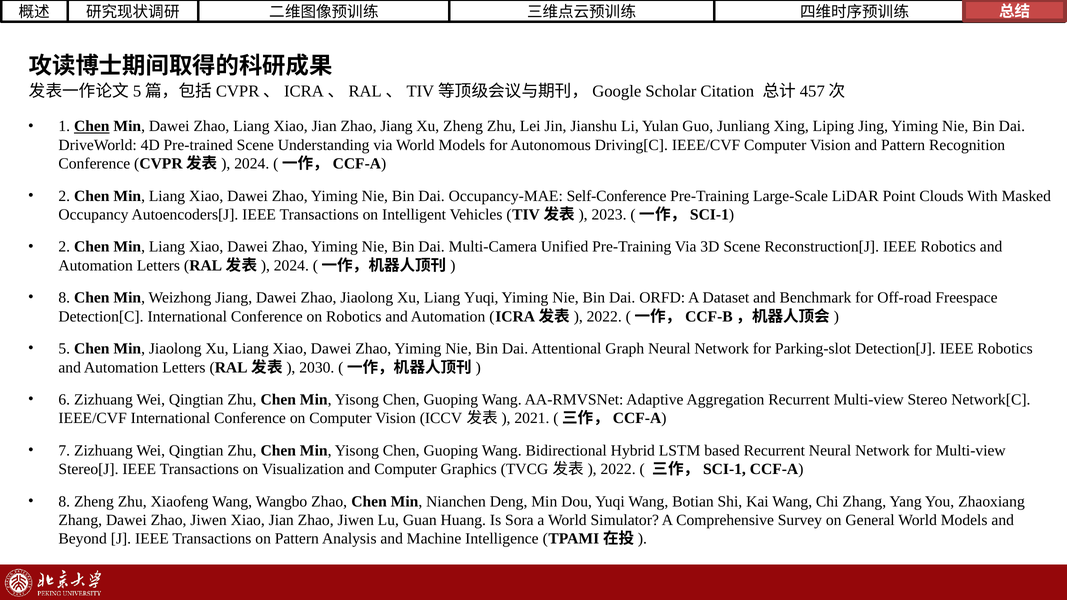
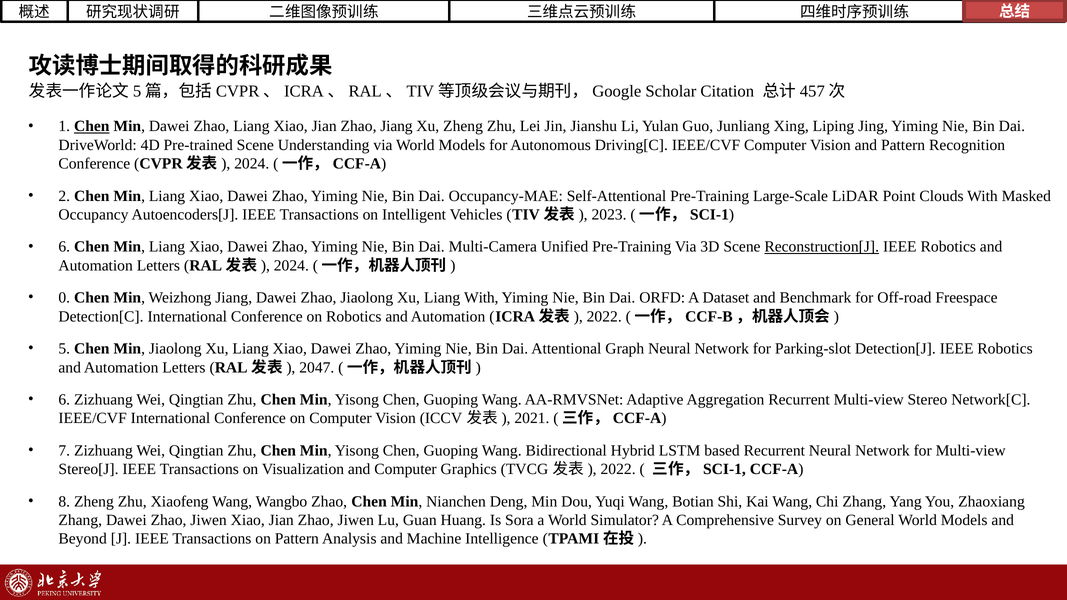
Self-Conference: Self-Conference -> Self-Attentional (617, 196)
2: 2 -> 6 (64, 247)
Reconstruction[J underline: none -> present (822, 247)
8: 8 -> 0 (64, 298)
Liang Yuqi: Yuqi -> With (481, 298)
2030: 2030 -> 2047 (317, 367)
